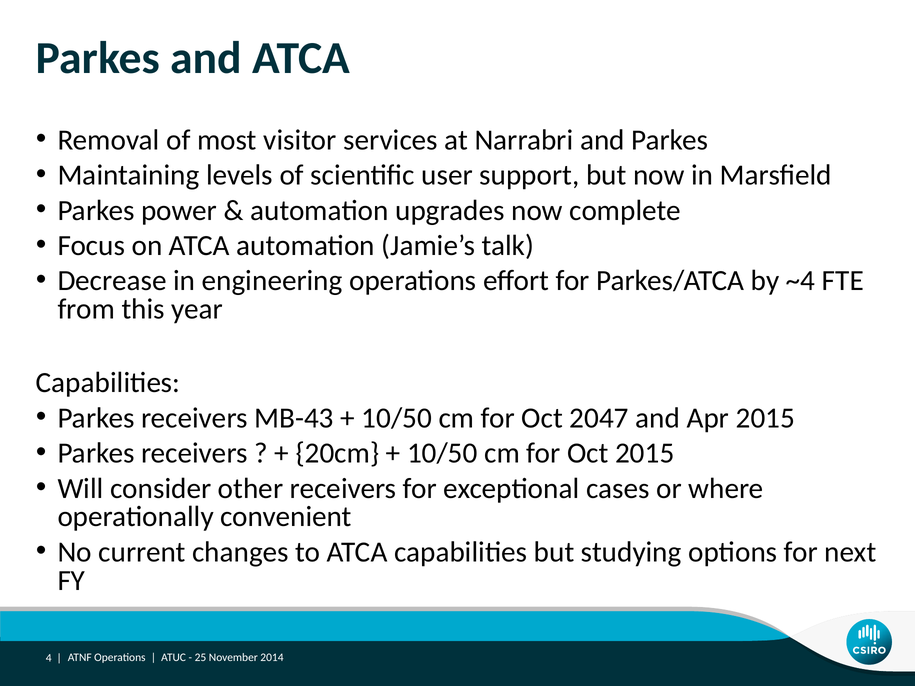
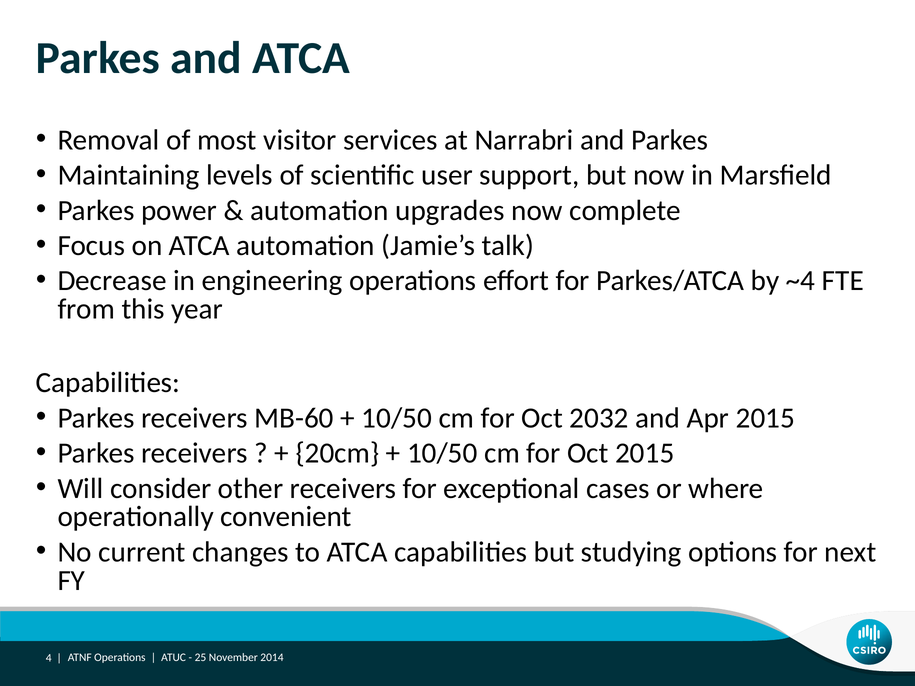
MB-43: MB-43 -> MB-60 (294, 418)
2047: 2047 -> 2032 (599, 418)
